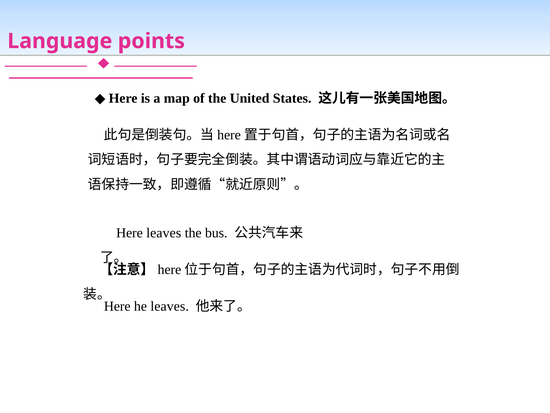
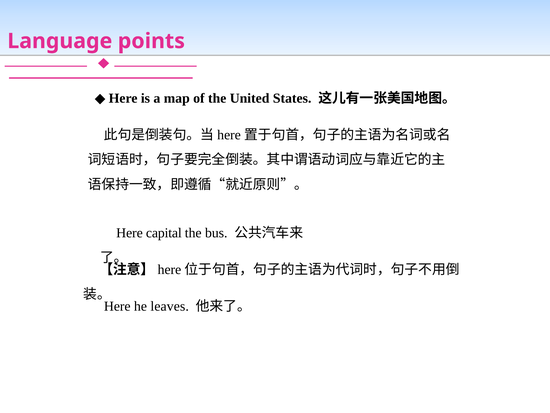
Here leaves: leaves -> capital (164, 233)
